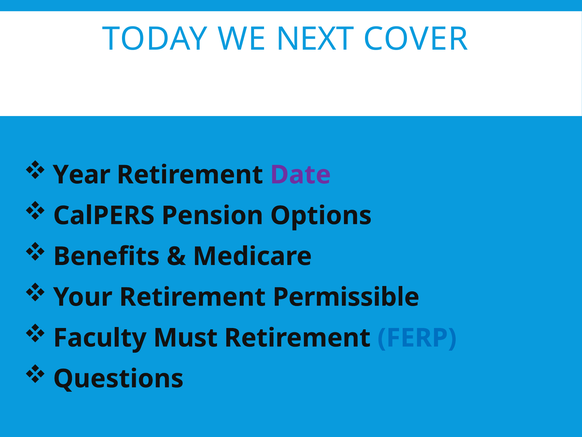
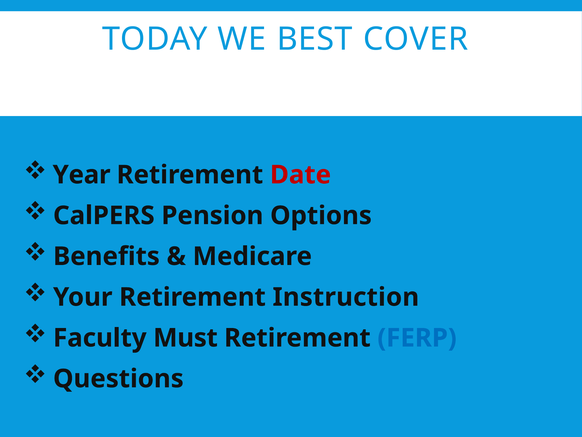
NEXT: NEXT -> BEST (315, 39)
Date colour: purple -> red (300, 175)
Permissible: Permissible -> Instruction (346, 297)
